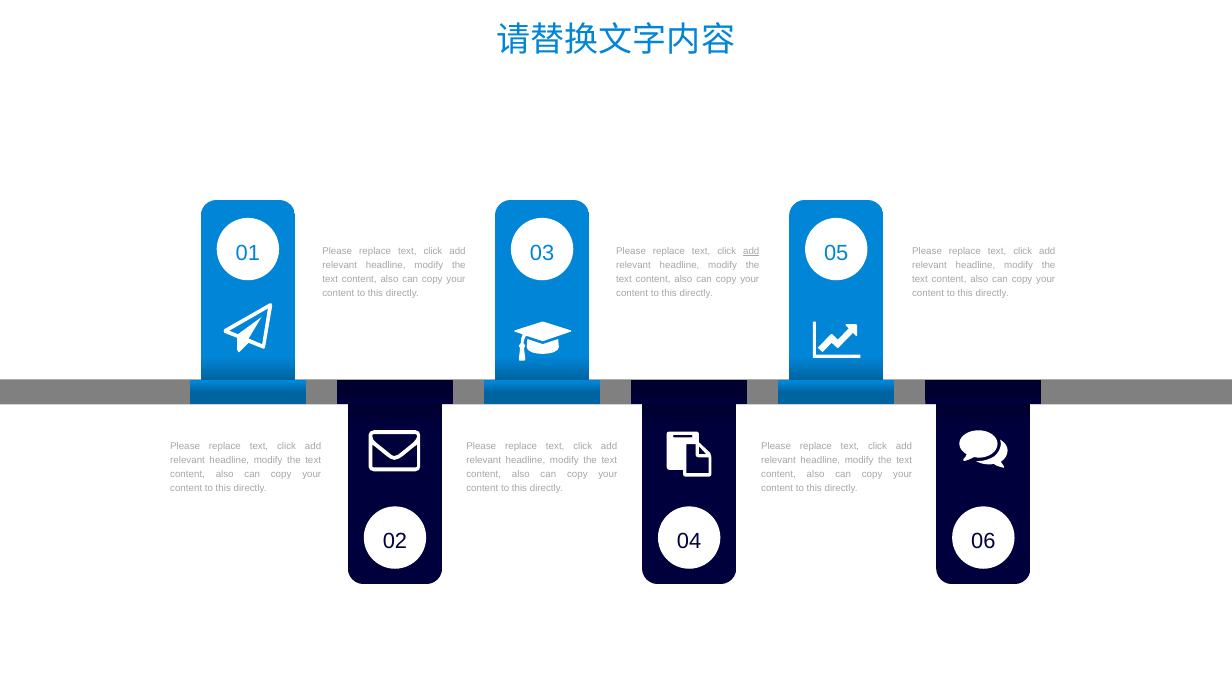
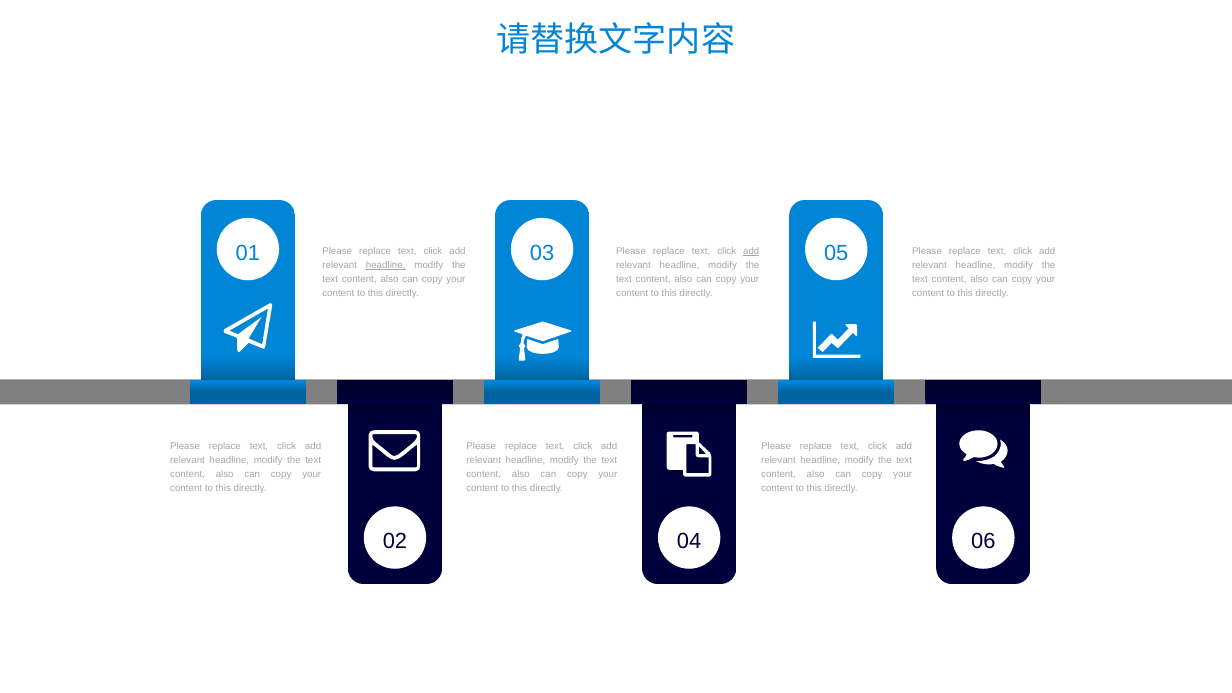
headline underline: none -> present (386, 265)
